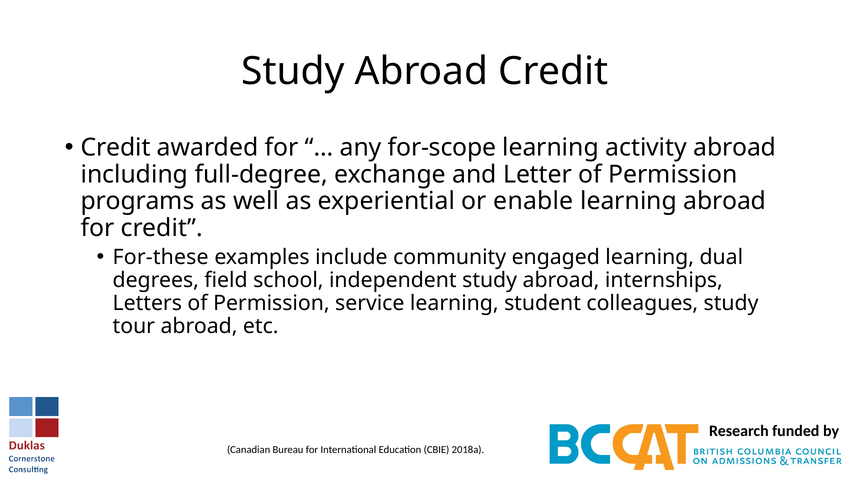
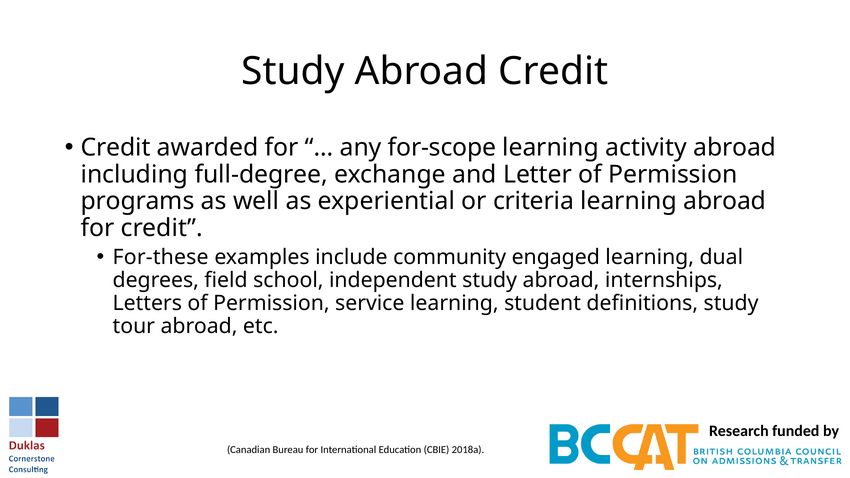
enable: enable -> criteria (534, 201)
colleagues: colleagues -> definitions (642, 303)
